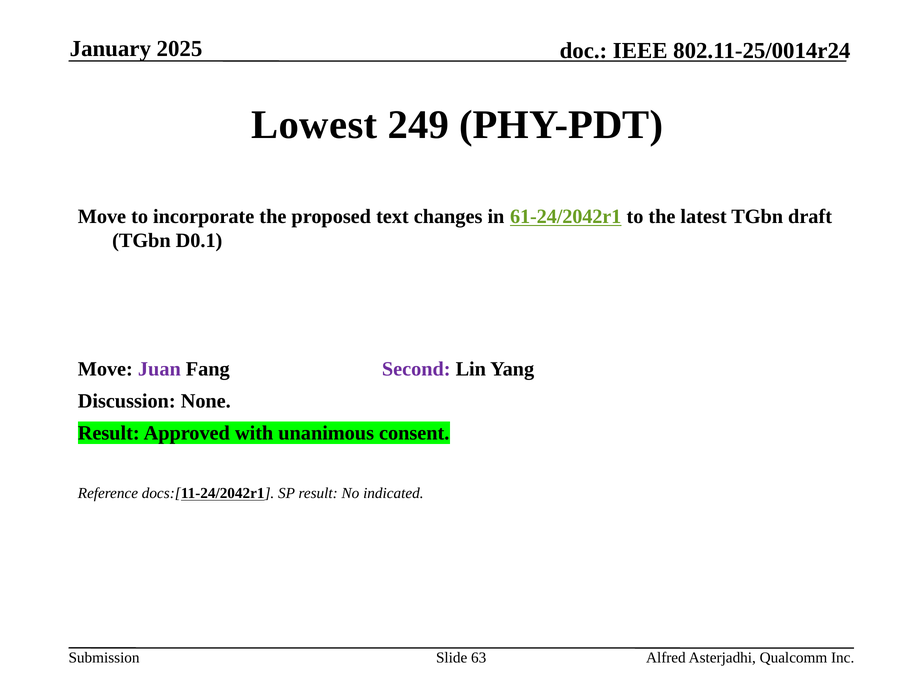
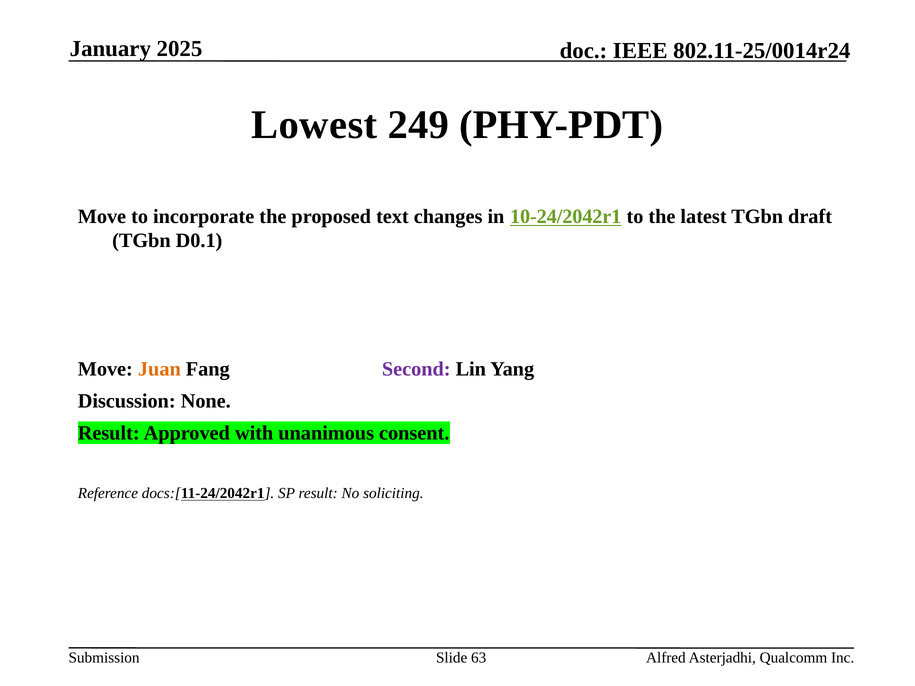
61-24/2042r1: 61-24/2042r1 -> 10-24/2042r1 (566, 216)
Juan colour: purple -> orange (159, 369)
indicated: indicated -> soliciting (393, 494)
